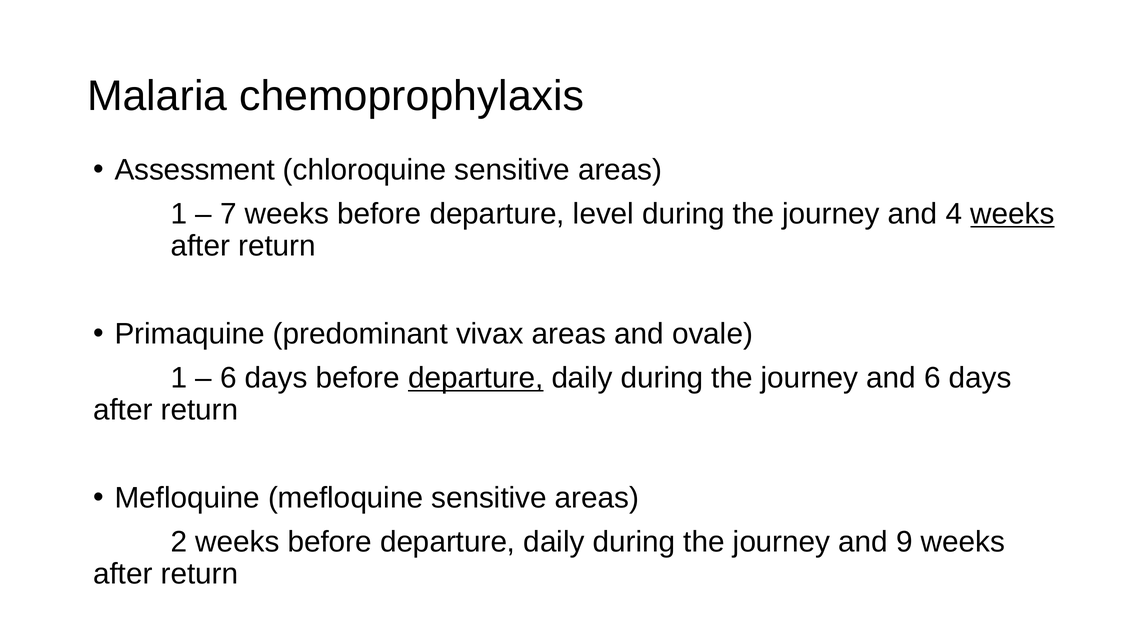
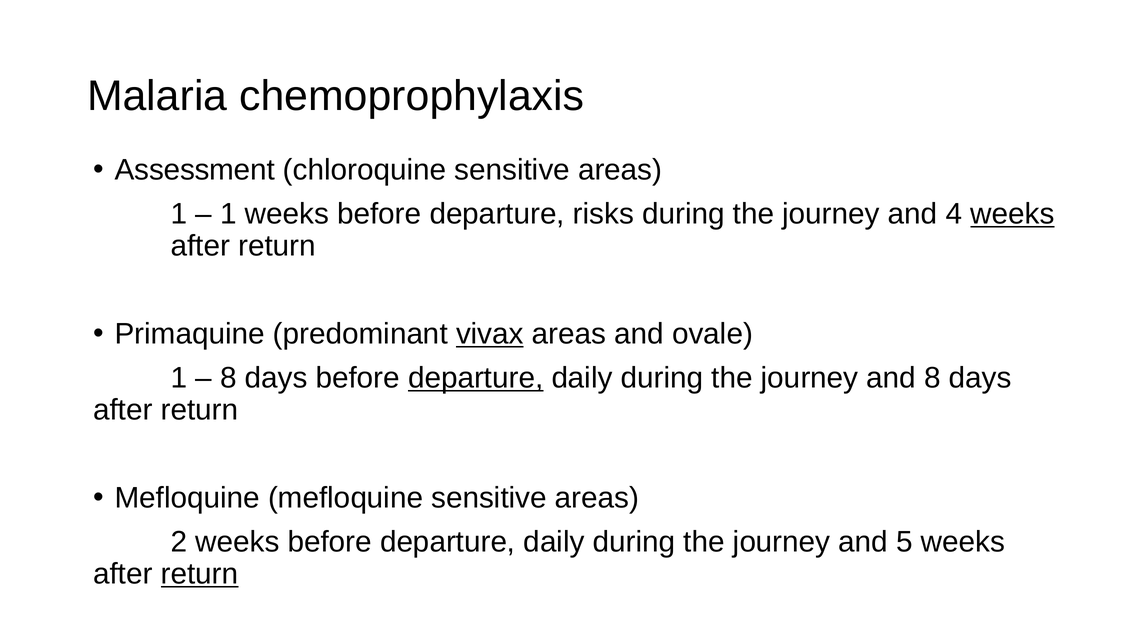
7: 7 -> 1 (228, 214)
level: level -> risks (603, 214)
vivax underline: none -> present (490, 334)
6: 6 -> 8 (228, 378)
and 6: 6 -> 8 (932, 378)
9: 9 -> 5 (904, 542)
return underline: none -> present (200, 574)
